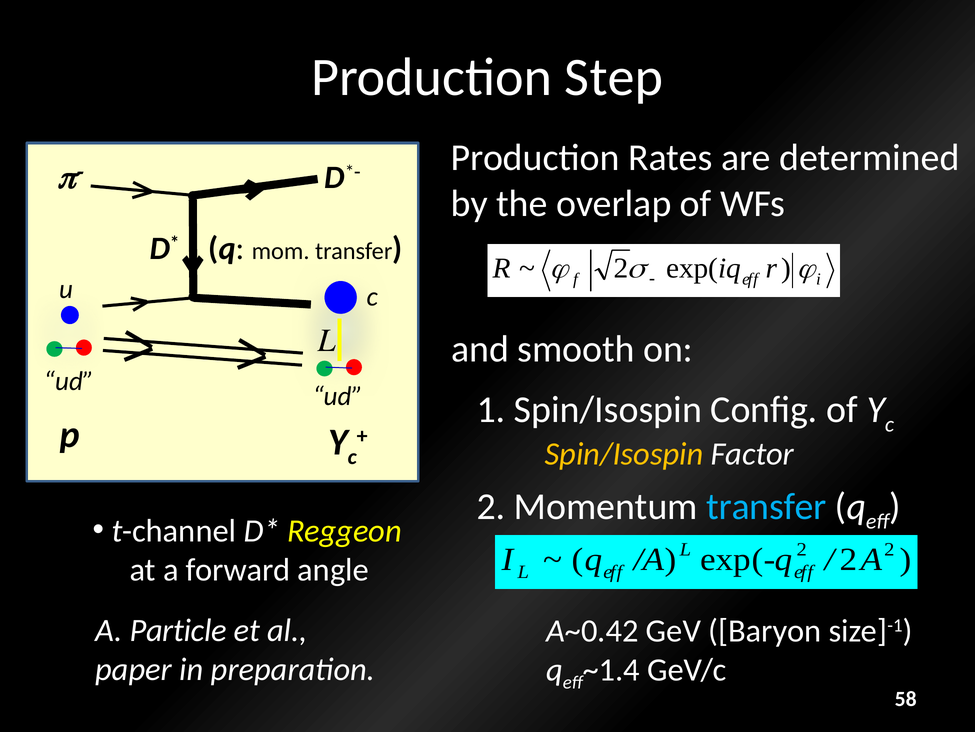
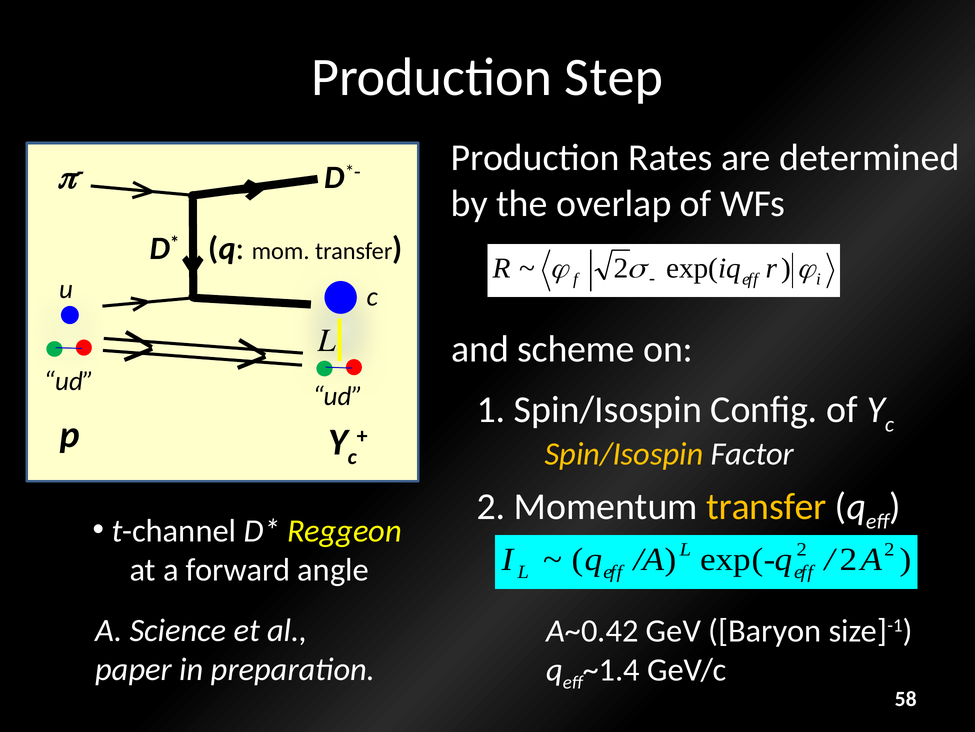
smooth: smooth -> scheme (576, 349)
transfer colour: light blue -> yellow (766, 506)
Particle: Particle -> Science (178, 630)
